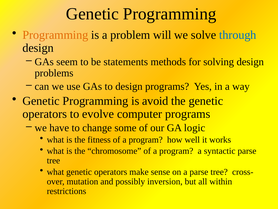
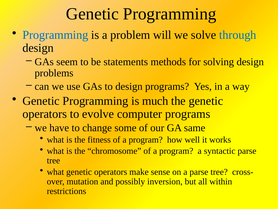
Programming colour: orange -> blue (55, 35)
avoid: avoid -> much (155, 101)
logic: logic -> same (195, 127)
